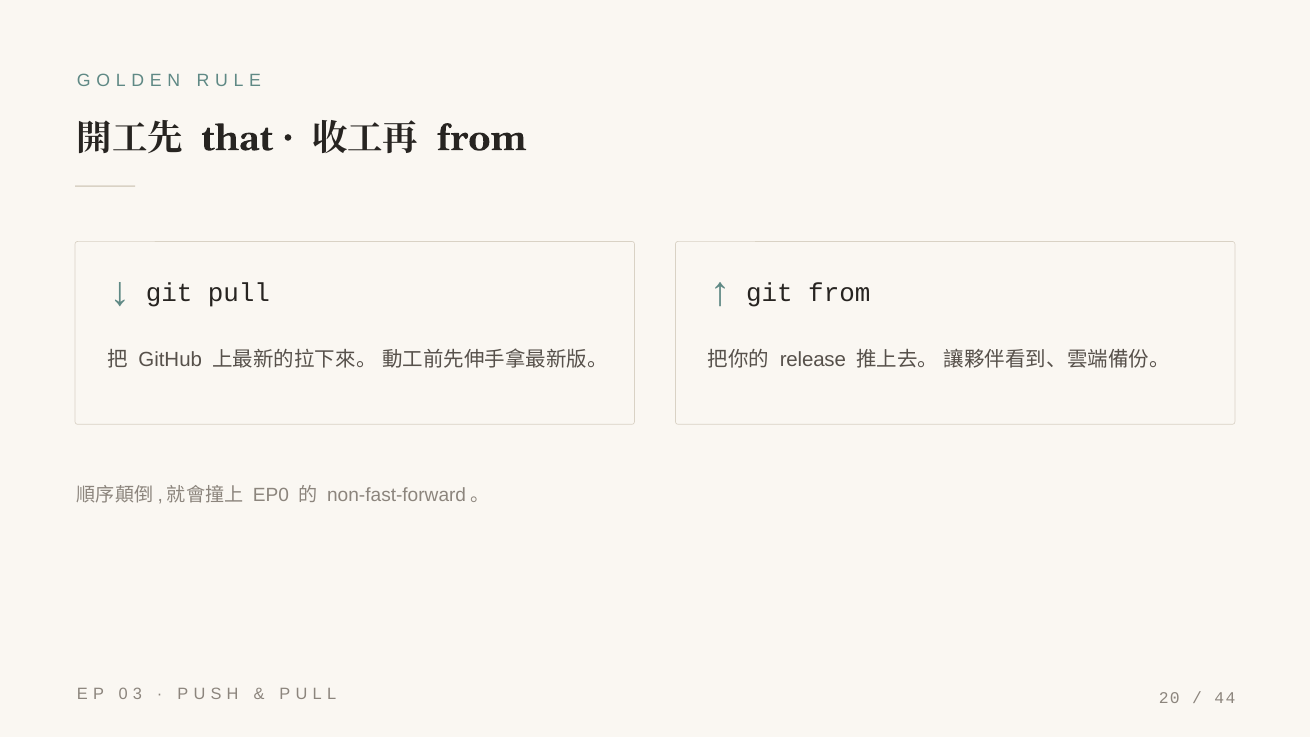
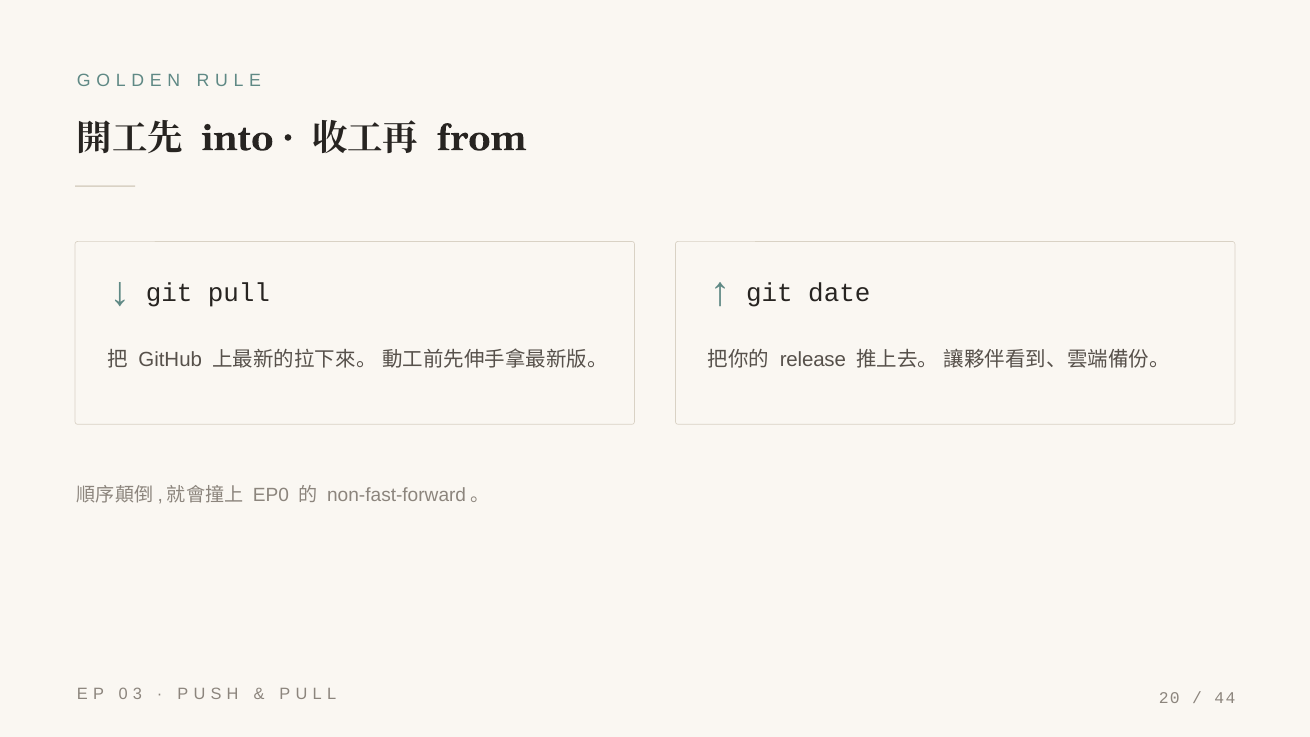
that: that -> into (237, 138)
git from: from -> date (839, 293)
